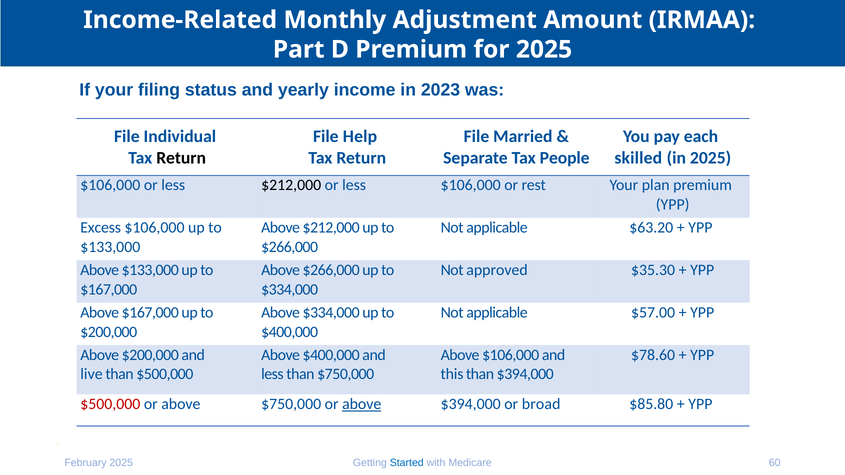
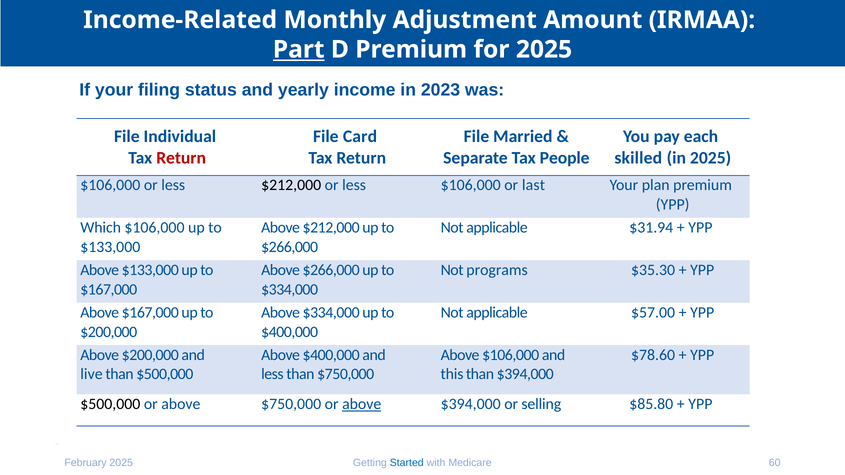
Part underline: none -> present (299, 50)
Help: Help -> Card (360, 136)
Return colour: black -> red (181, 158)
rest: rest -> last (534, 185)
Excess: Excess -> Which (101, 228)
$63.20: $63.20 -> $31.94 (651, 228)
approved: approved -> programs (497, 270)
$500,000 colour: red -> black (110, 404)
broad: broad -> selling (541, 404)
